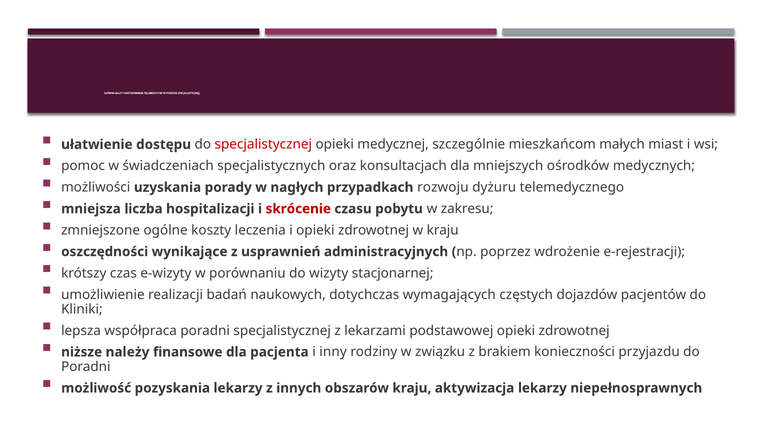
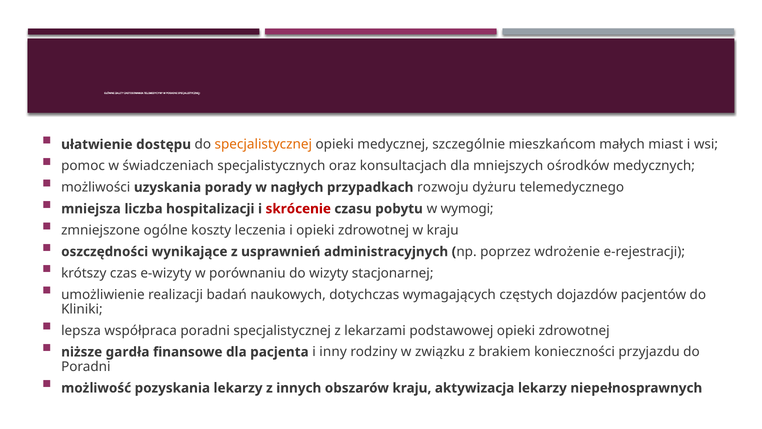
specjalistycznej colour: red -> orange (263, 144)
zakresu: zakresu -> wymogi (467, 209)
należy: należy -> gardła (128, 352)
